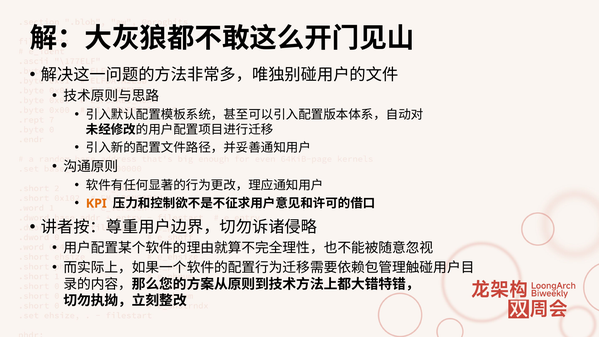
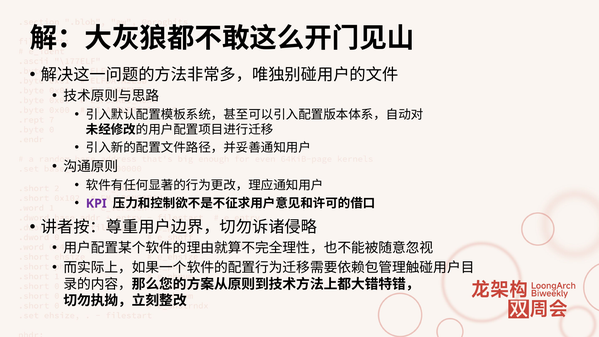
KPI colour: orange -> purple (96, 203)
